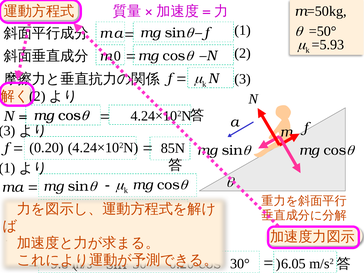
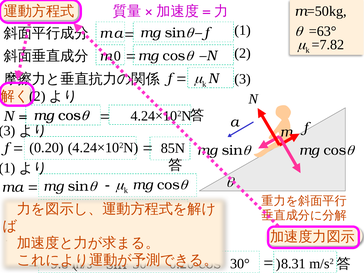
=50°: =50° -> =63° (323, 31)
=5.93: =5.93 -> =7.82 (328, 45)
6.05: 6.05 -> 8.31 (293, 264)
